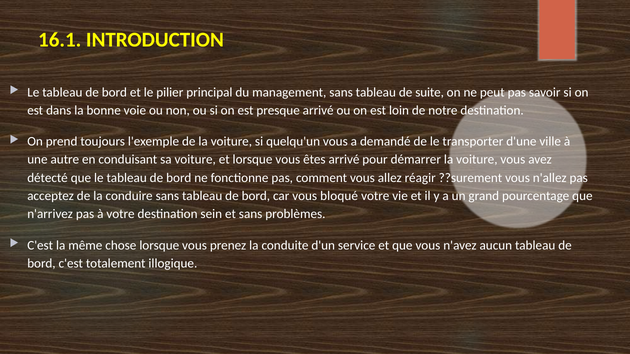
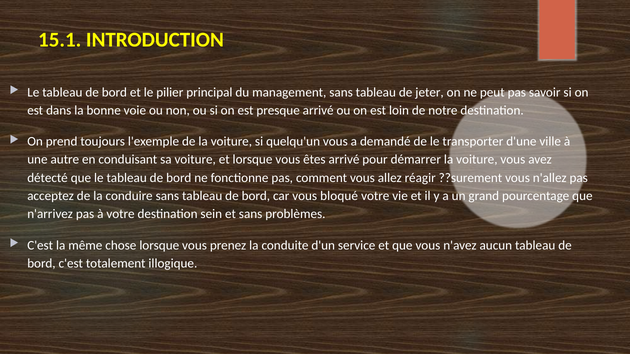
16.1: 16.1 -> 15.1 (60, 40)
suite: suite -> jeter (430, 92)
